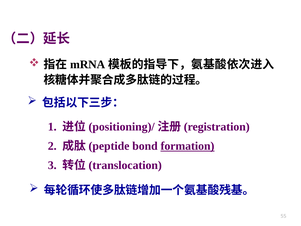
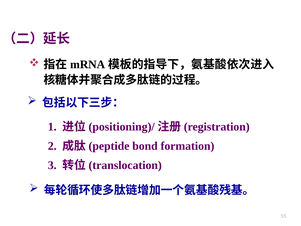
formation underline: present -> none (187, 146)
